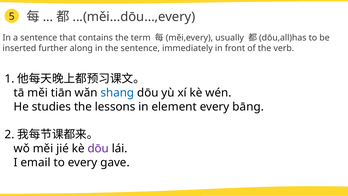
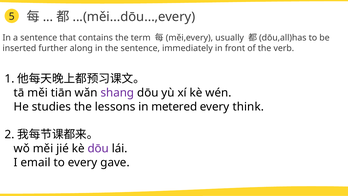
shang colour: blue -> purple (117, 93)
element: element -> metered (174, 107)
bāng: bāng -> think (248, 107)
